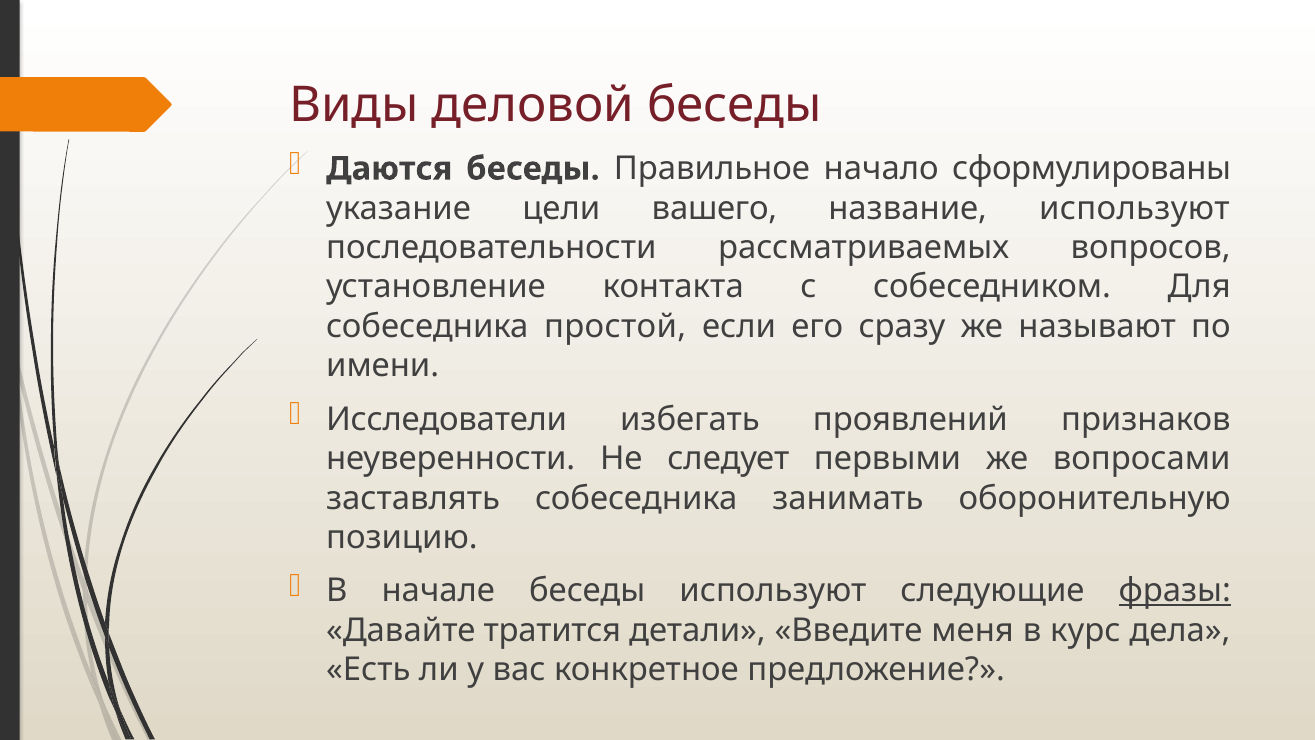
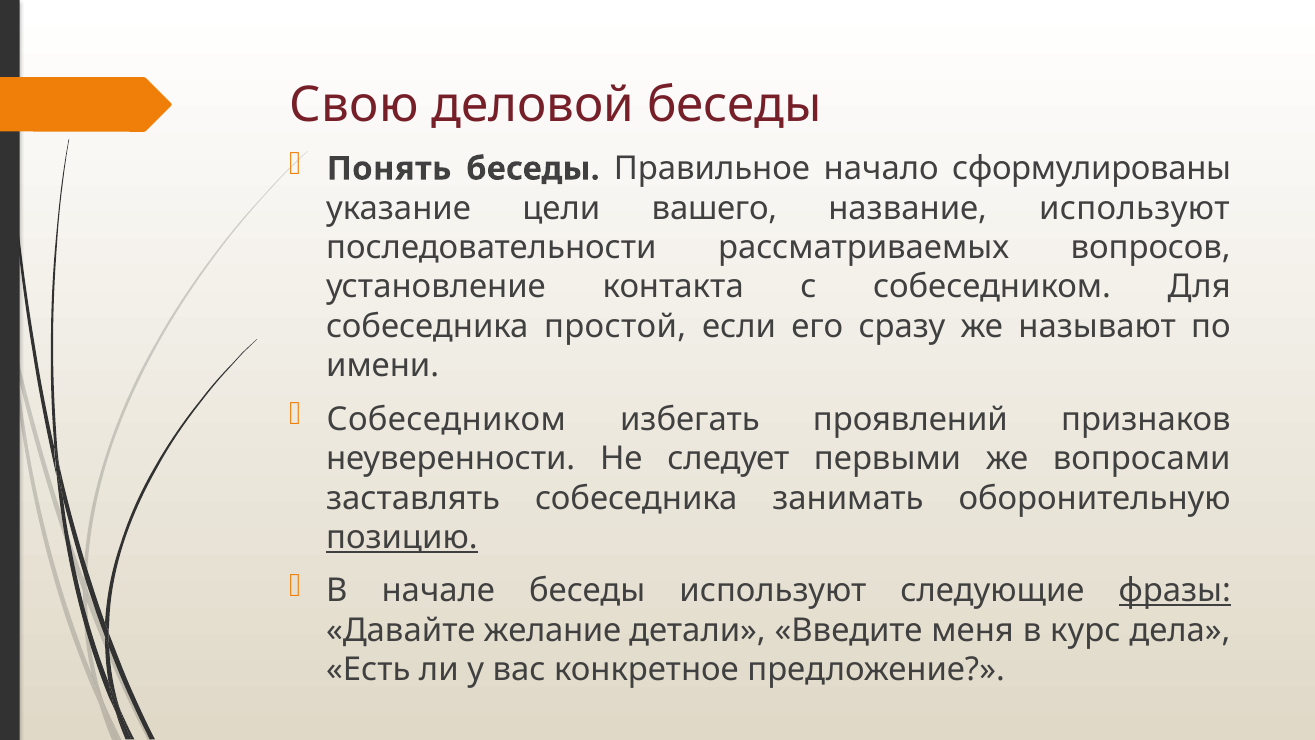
Виды: Виды -> Свою (354, 105)
Даются: Даются -> Понять (389, 169)
Исследователи: Исследователи -> Собеседником (446, 419)
позицию underline: none -> present (402, 537)
тратится: тратится -> желание (552, 630)
